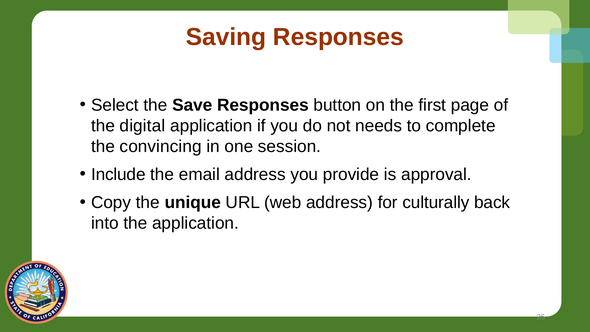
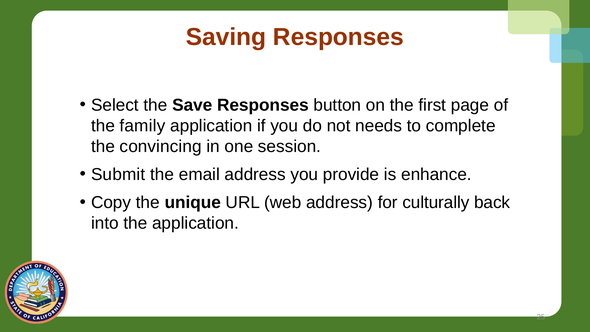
digital: digital -> family (142, 126)
Include: Include -> Submit (118, 174)
approval: approval -> enhance (436, 174)
